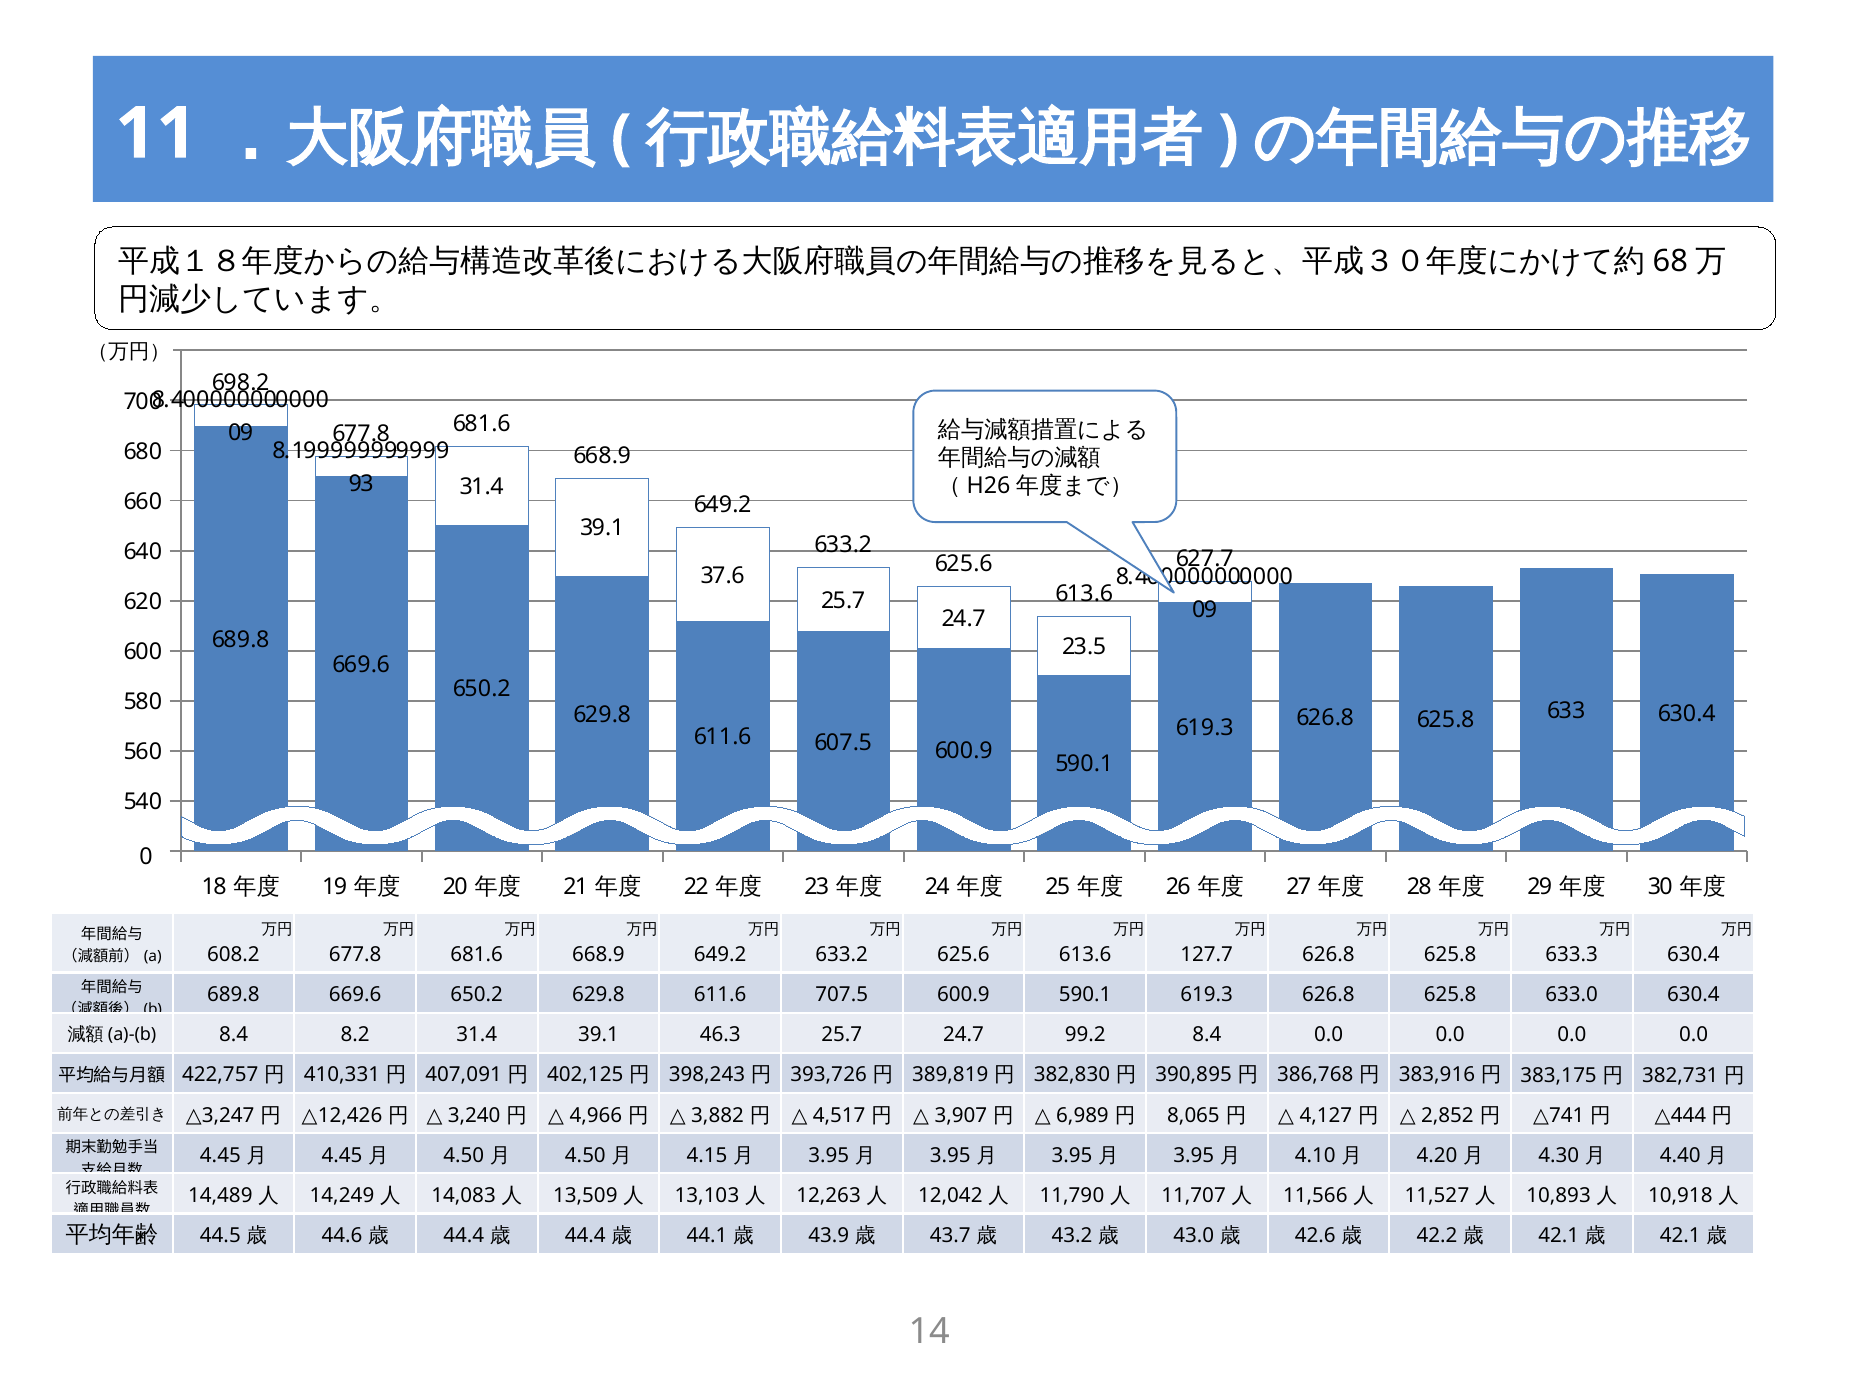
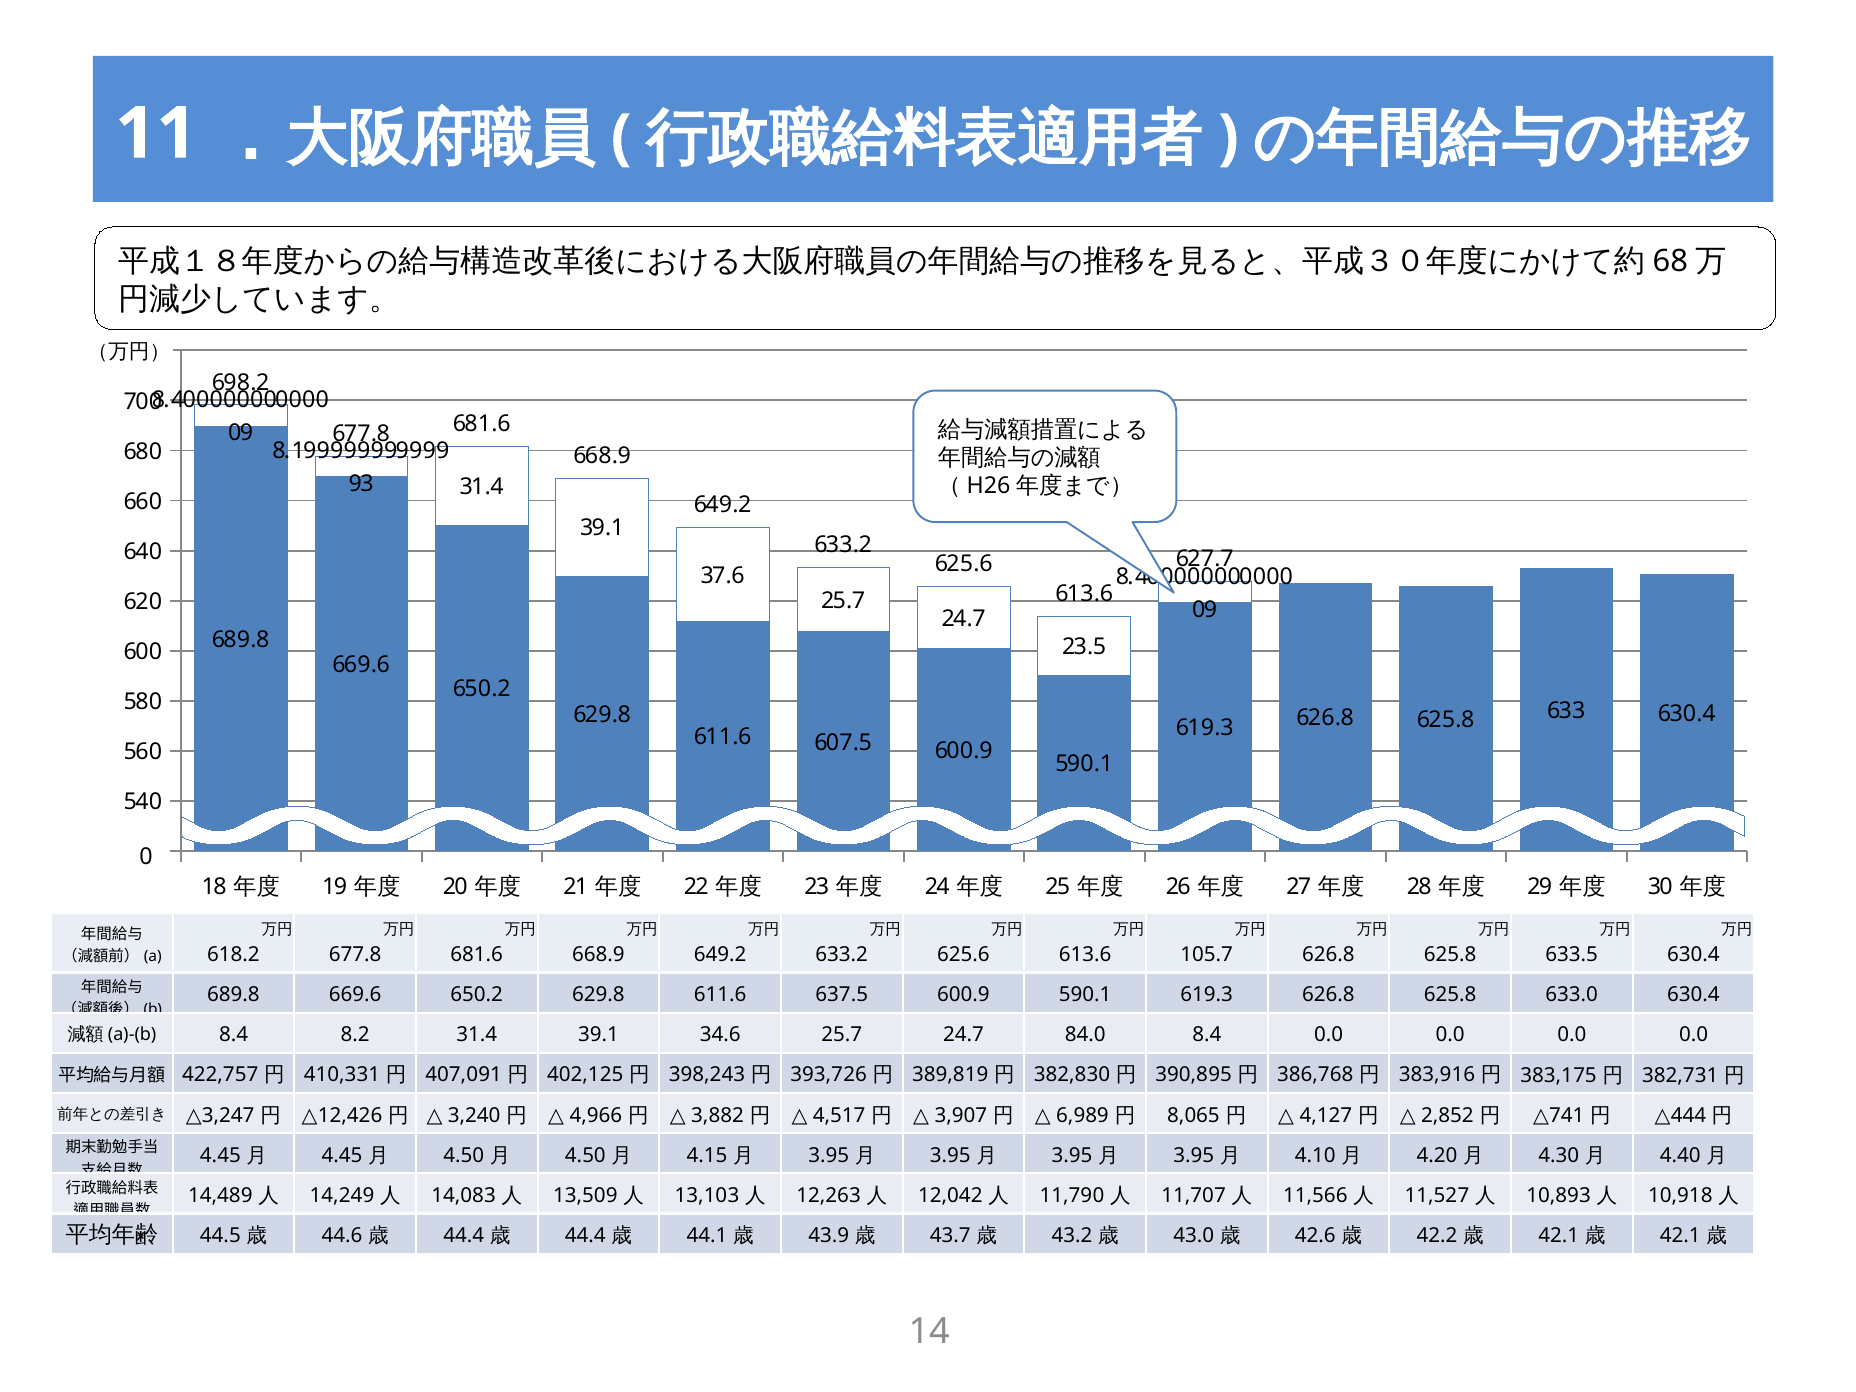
608.2: 608.2 -> 618.2 (233, 955)
127.7: 127.7 -> 105.7 (1207, 955)
633.3: 633.3 -> 633.5 (1572, 955)
707.5: 707.5 -> 637.5 (842, 995)
46.3: 46.3 -> 34.6 (720, 1035)
99.2: 99.2 -> 84.0 (1085, 1035)
